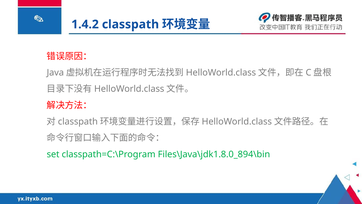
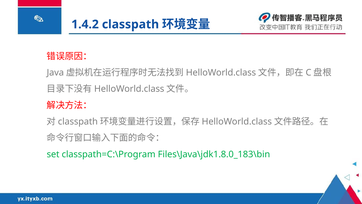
Files\Java\jdk1.8.0_894\bin: Files\Java\jdk1.8.0_894\bin -> Files\Java\jdk1.8.0_183\bin (214, 154)
